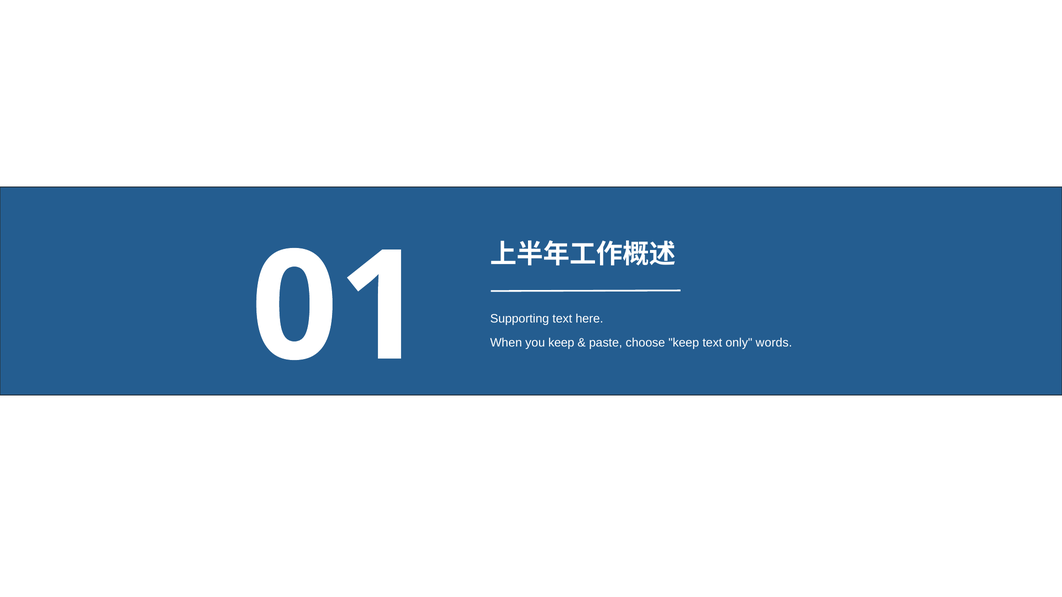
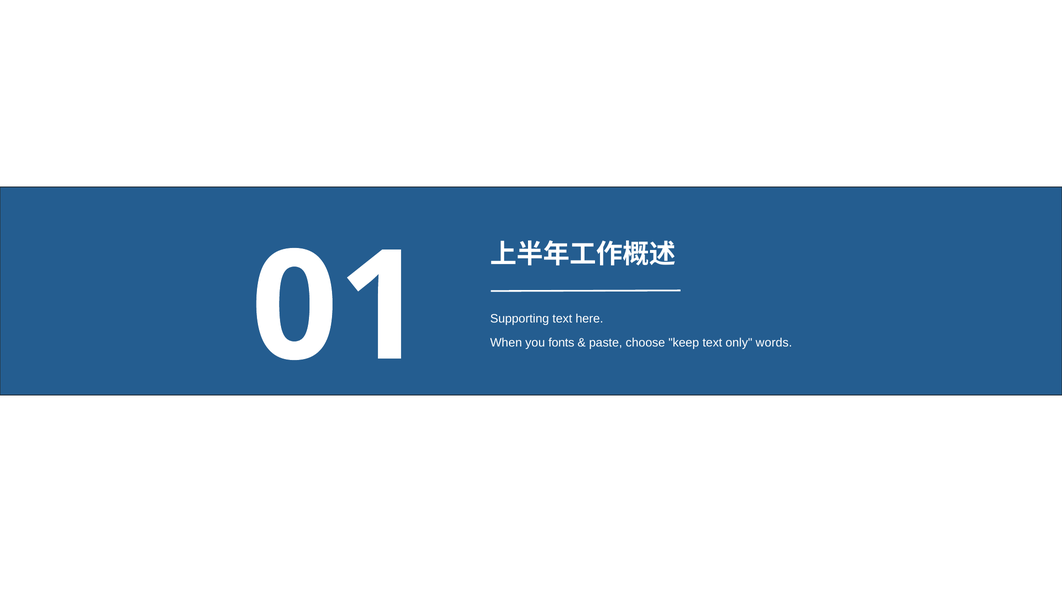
you keep: keep -> fonts (561, 343)
